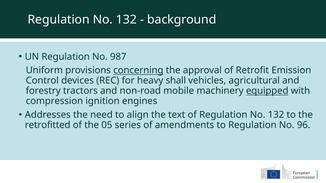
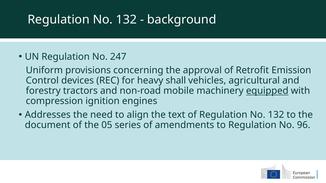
987: 987 -> 247 (118, 57)
concerning underline: present -> none (138, 71)
retrofitted: retrofitted -> document (48, 125)
